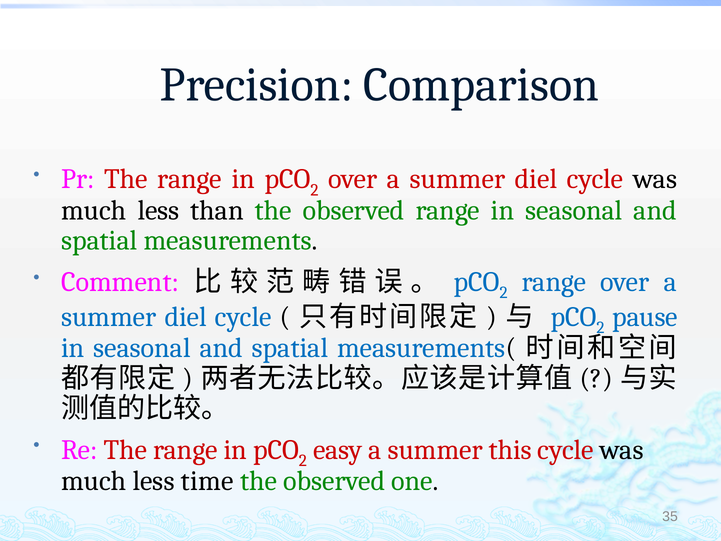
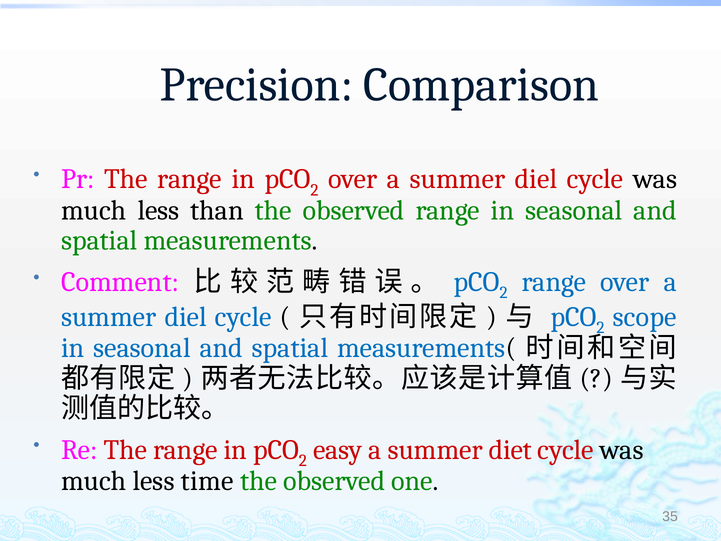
pause: pause -> scope (645, 317)
this: this -> diet (510, 450)
